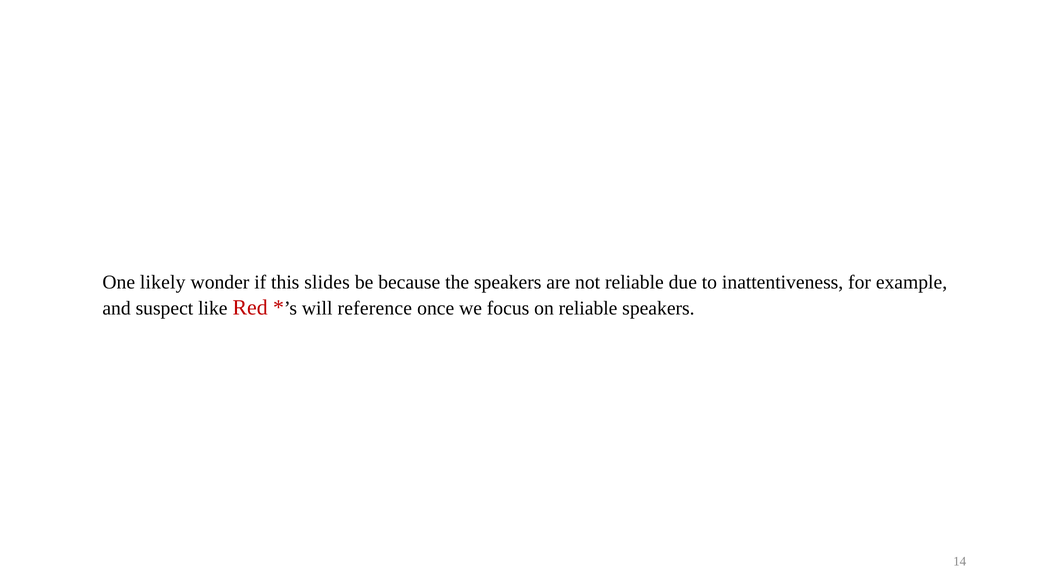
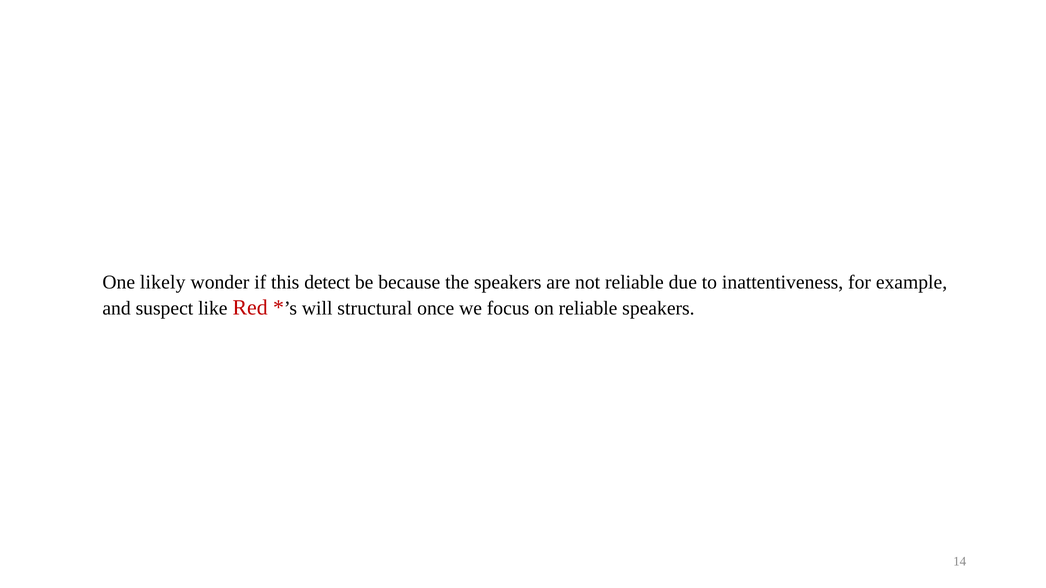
slides: slides -> detect (327, 283)
reference: reference -> structural (375, 308)
